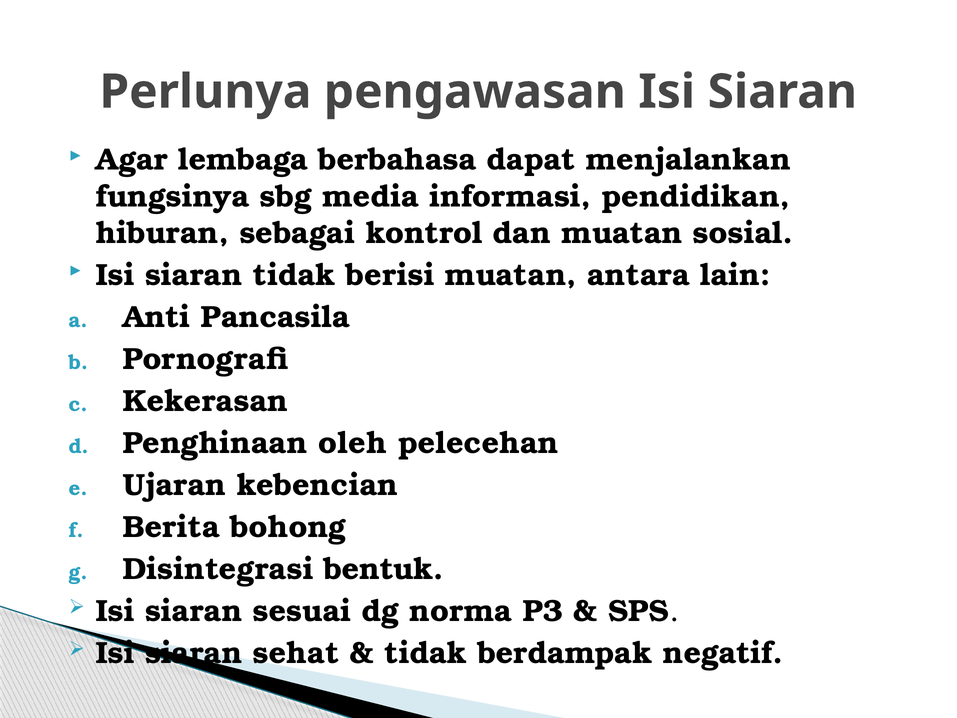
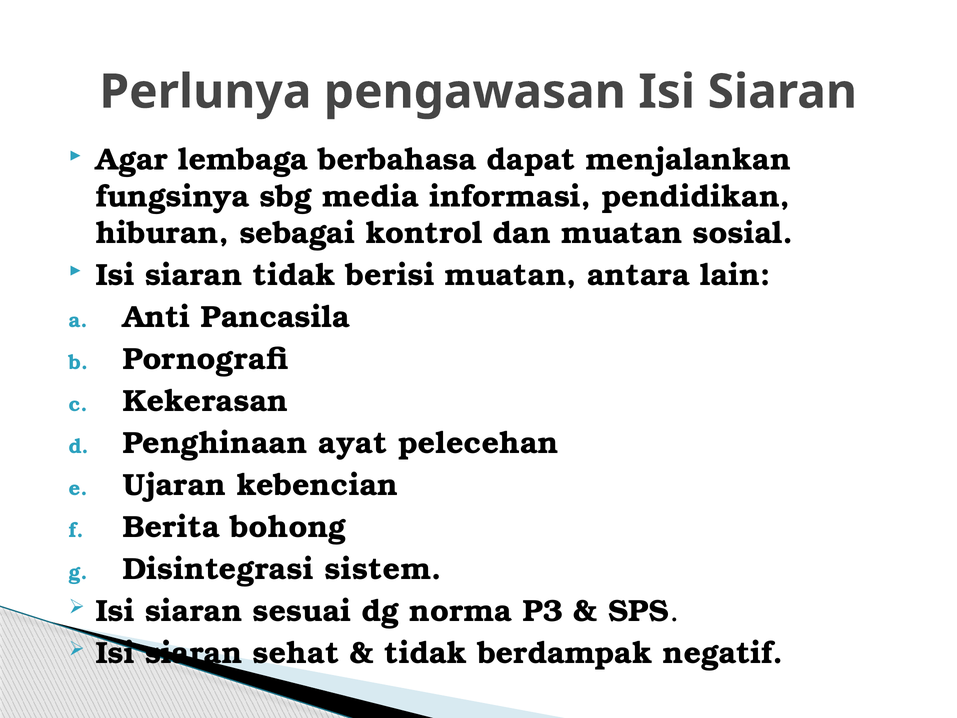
oleh: oleh -> ayat (353, 443)
bentuk: bentuk -> sistem (383, 569)
